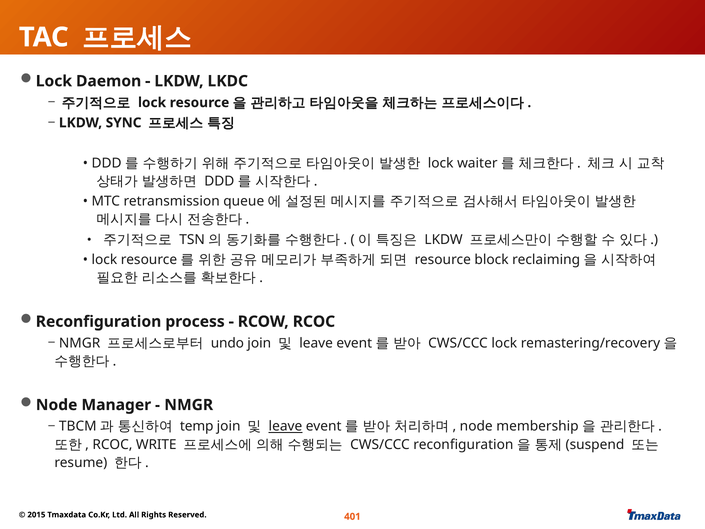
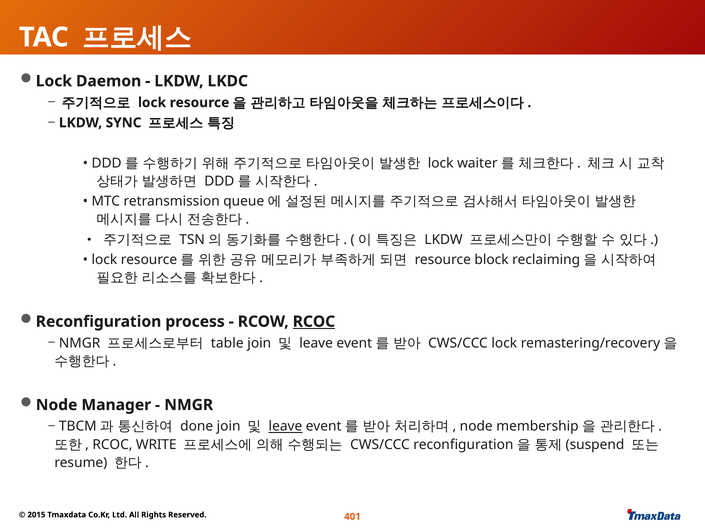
RCOC underline: none -> present (314, 321)
undo: undo -> table (227, 343)
temp: temp -> done (197, 426)
